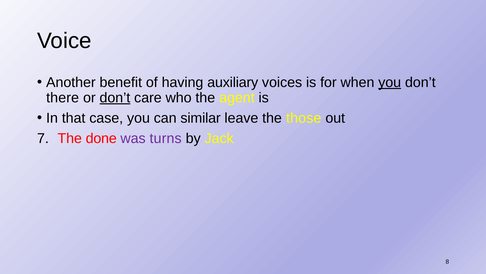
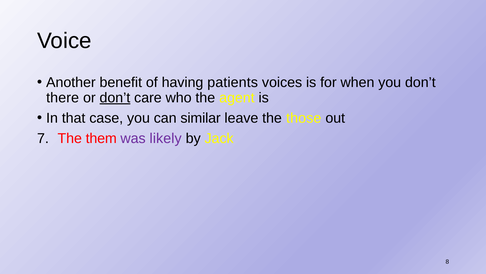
auxiliary: auxiliary -> patients (233, 82)
you underline: present -> none (390, 82)
done: done -> them (101, 138)
turns: turns -> likely (166, 138)
